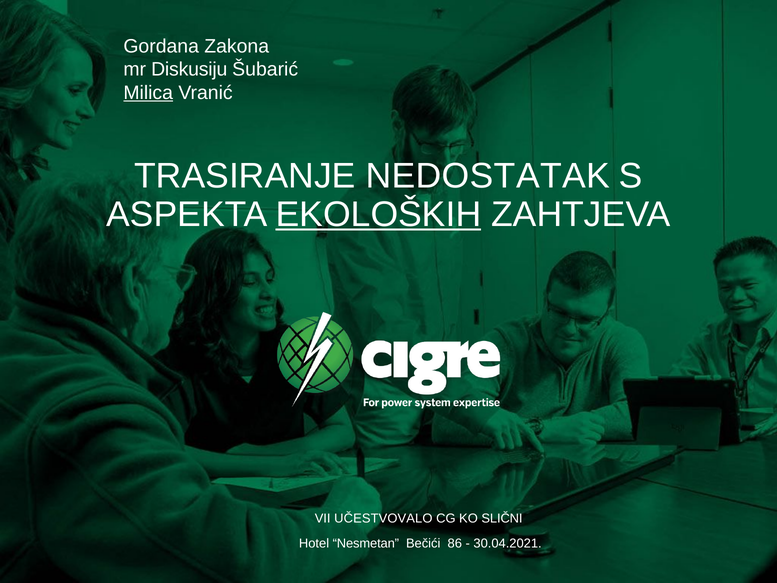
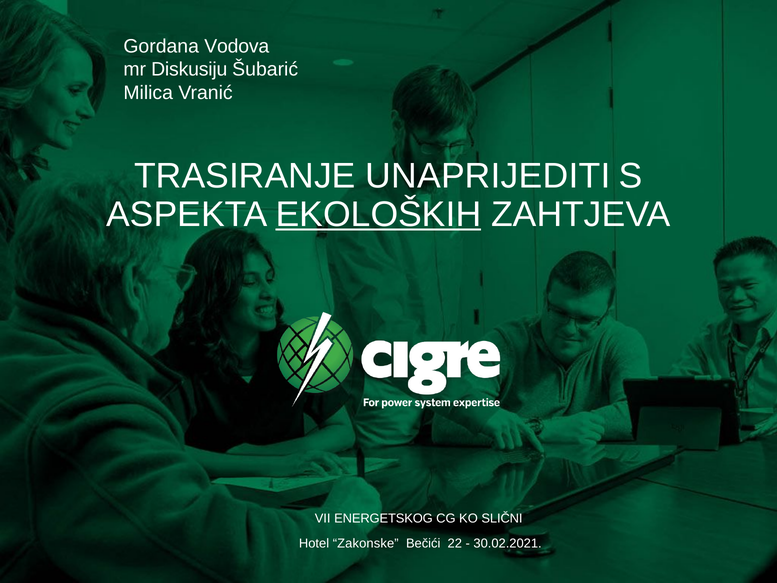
Zakona: Zakona -> Vodova (237, 46)
Milica underline: present -> none (148, 93)
NEDOSTATAK: NEDOSTATAK -> UNAPRIJEDITI (488, 176)
UČESTVOVALO: UČESTVOVALO -> ENERGETSKOG (383, 518)
Nesmetan: Nesmetan -> Zakonske (366, 543)
86: 86 -> 22 (455, 543)
30.04.2021: 30.04.2021 -> 30.02.2021 (508, 543)
